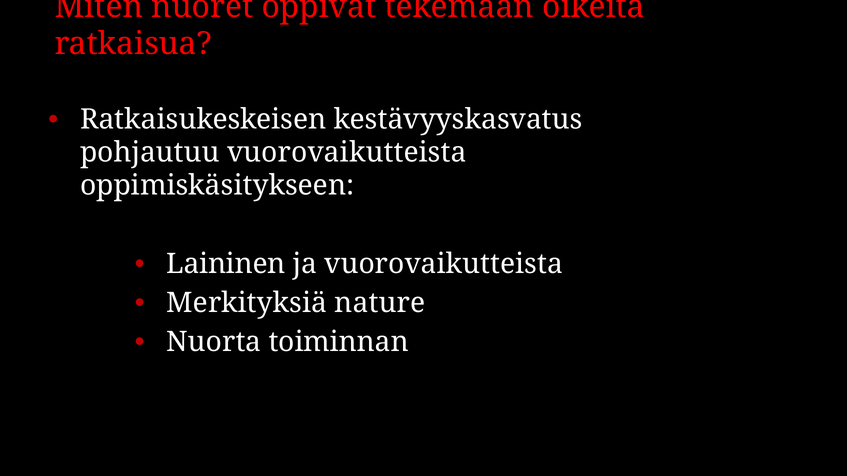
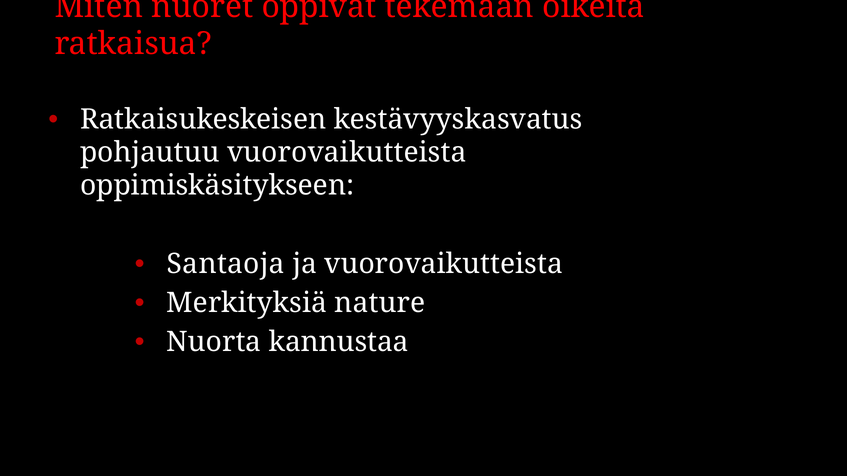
Laininen: Laininen -> Santaoja (226, 264)
toiminnan: toiminnan -> kannustaa (339, 342)
